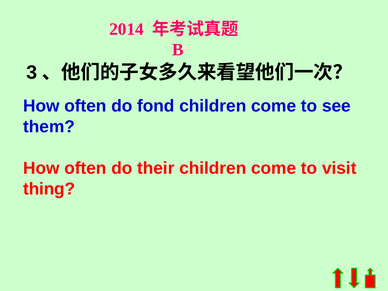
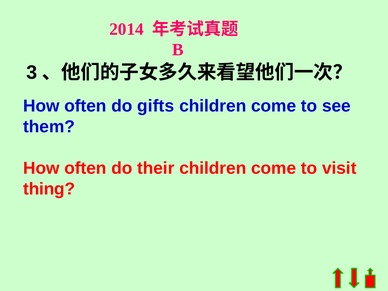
fond: fond -> gifts (156, 106)
